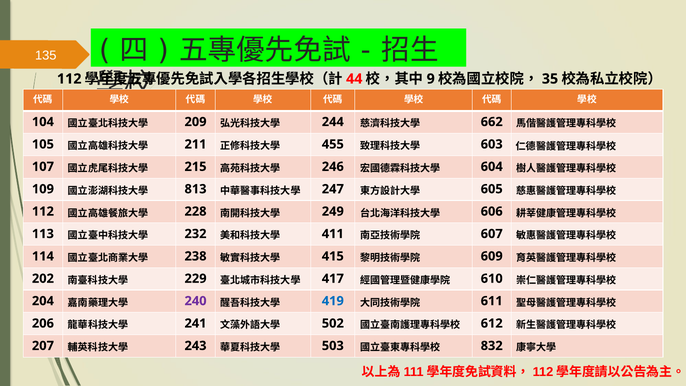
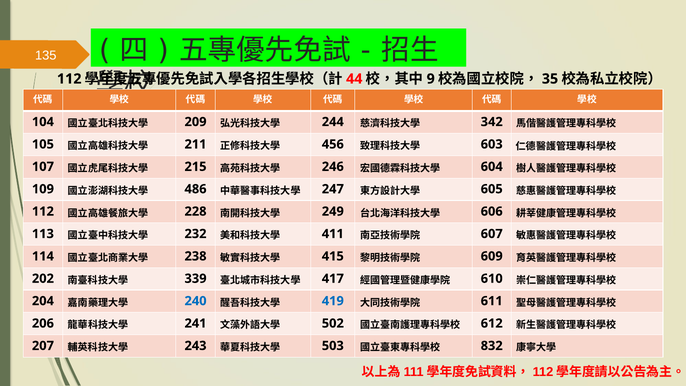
662: 662 -> 342 (492, 122)
455: 455 -> 456 (333, 144)
813: 813 -> 486 (196, 189)
229: 229 -> 339 (196, 279)
240 colour: purple -> blue (196, 301)
